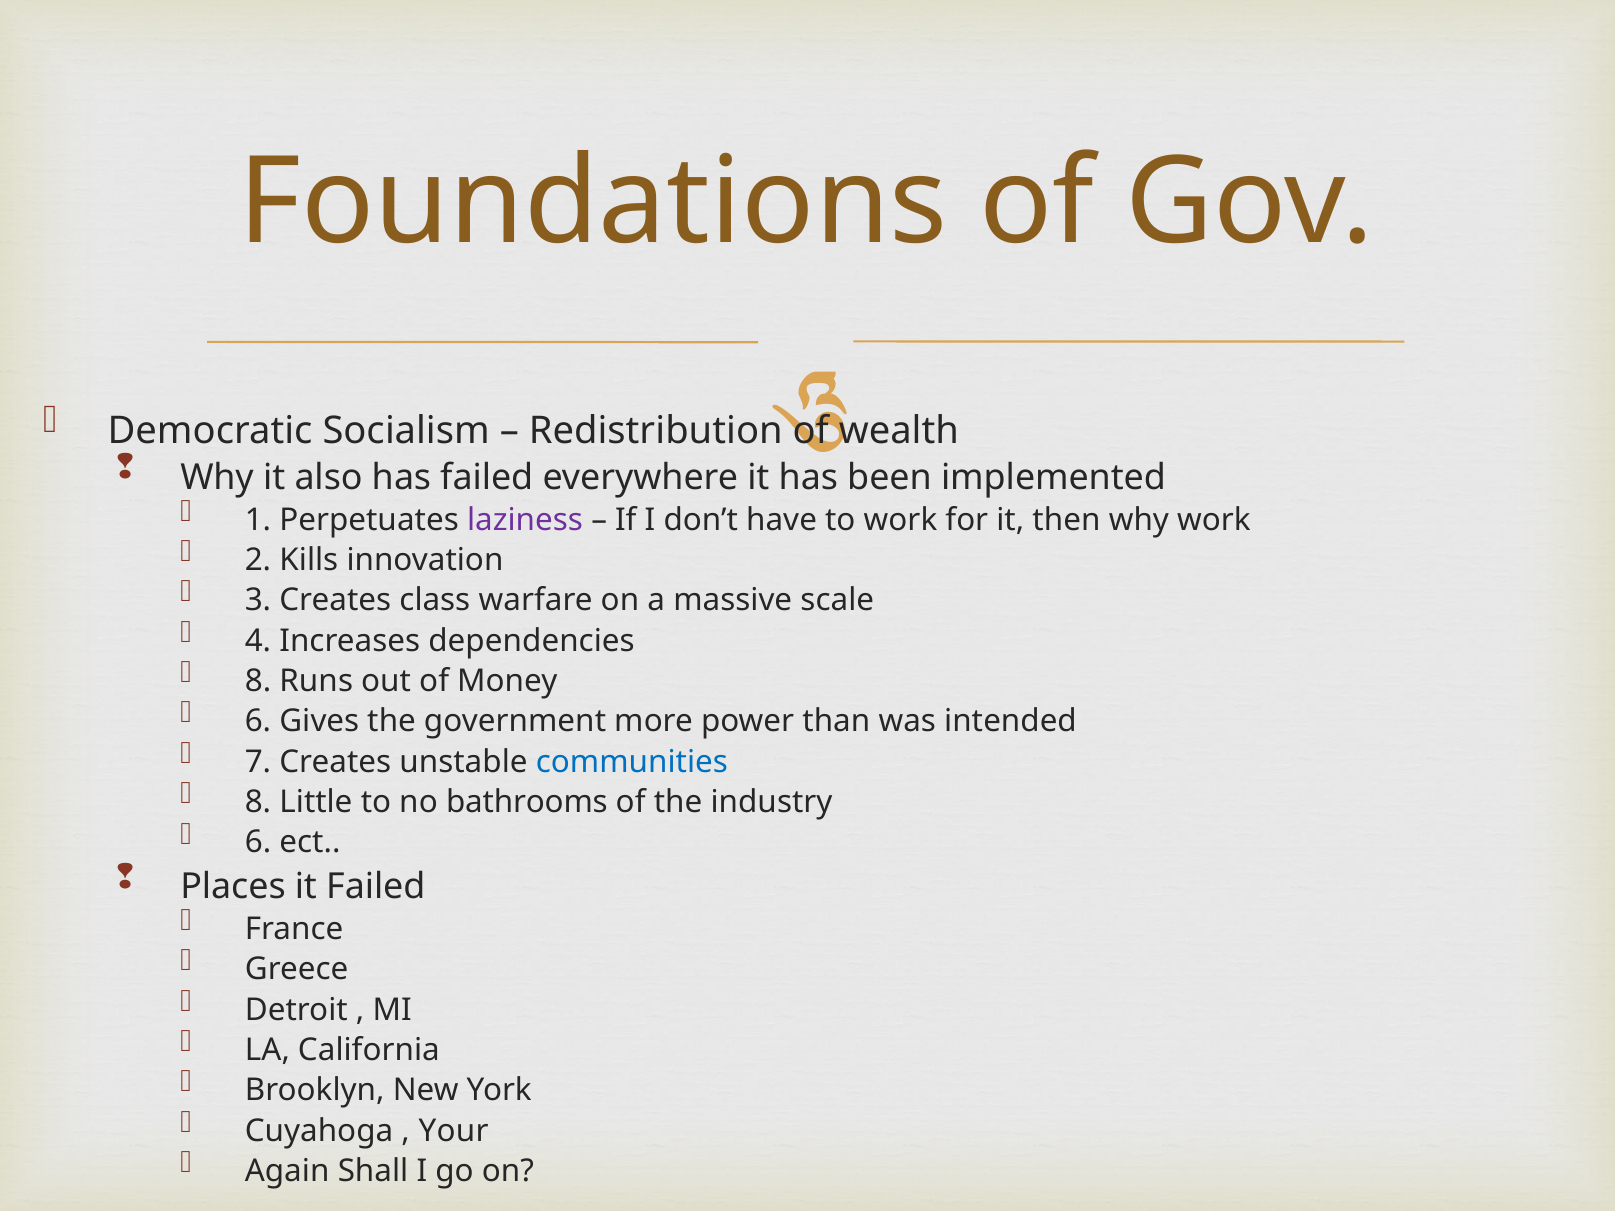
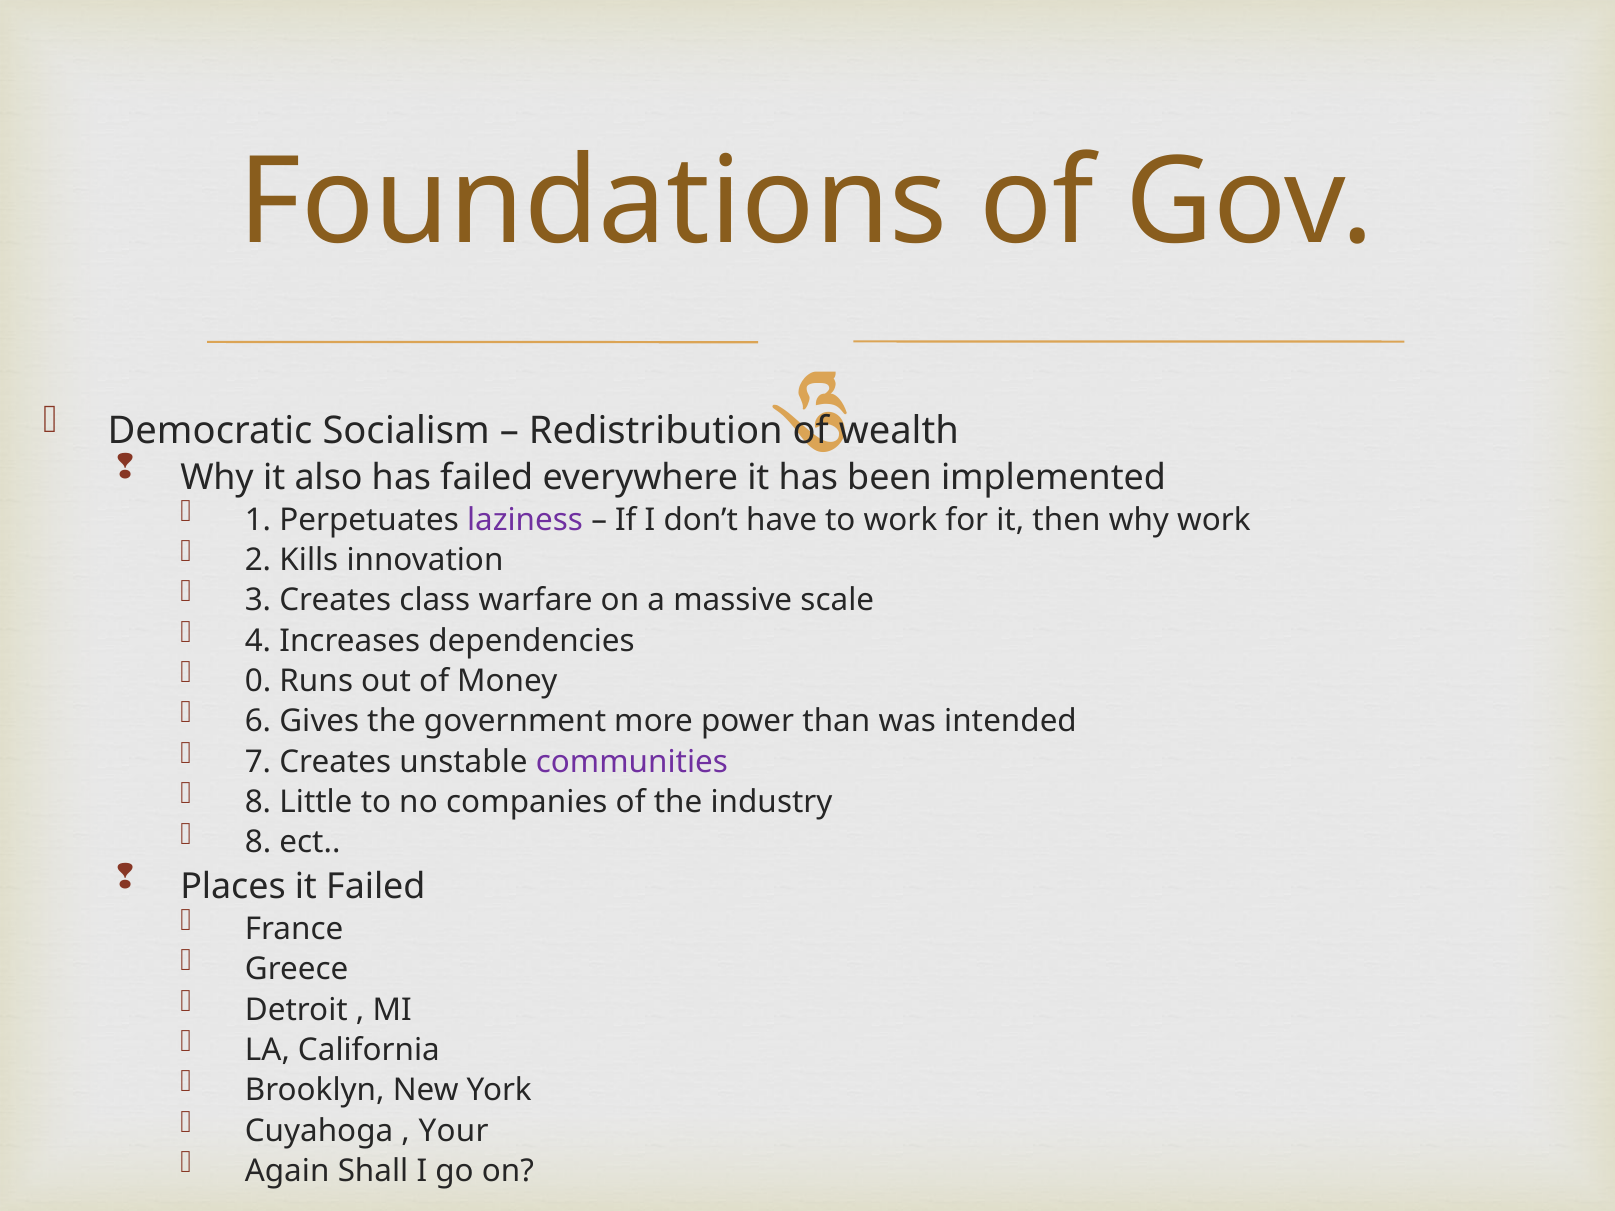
8: 8 -> 0 (258, 681)
communities colour: blue -> purple (632, 762)
bathrooms: bathrooms -> companies (527, 802)
6: 6 -> 8 (258, 843)
